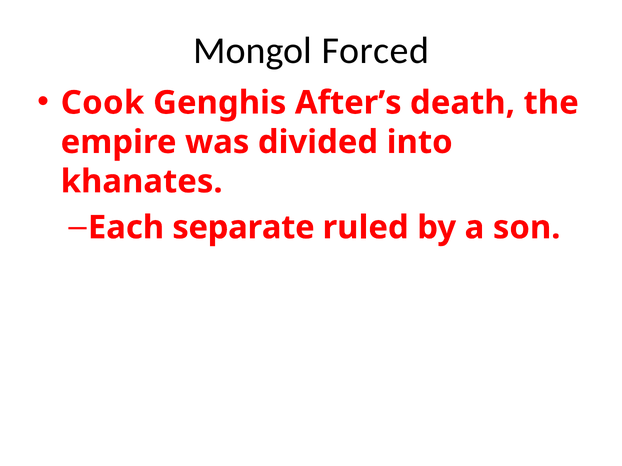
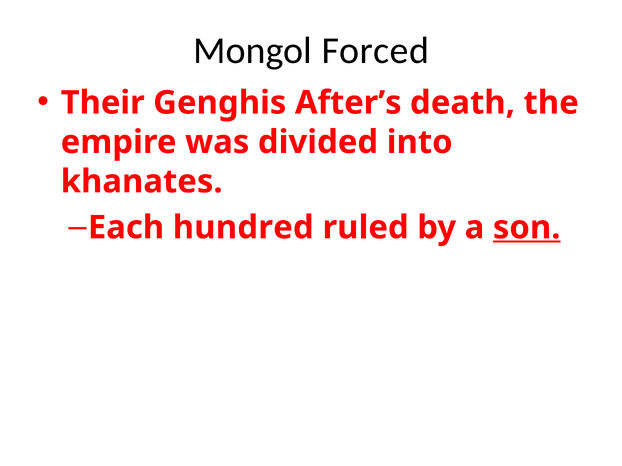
Cook: Cook -> Their (103, 103)
separate: separate -> hundred (243, 228)
son underline: none -> present (527, 228)
